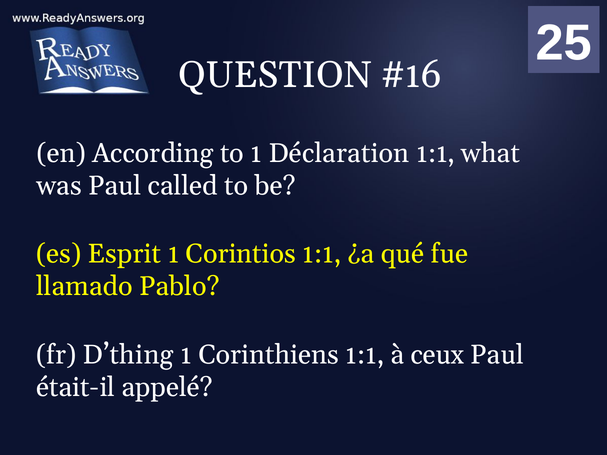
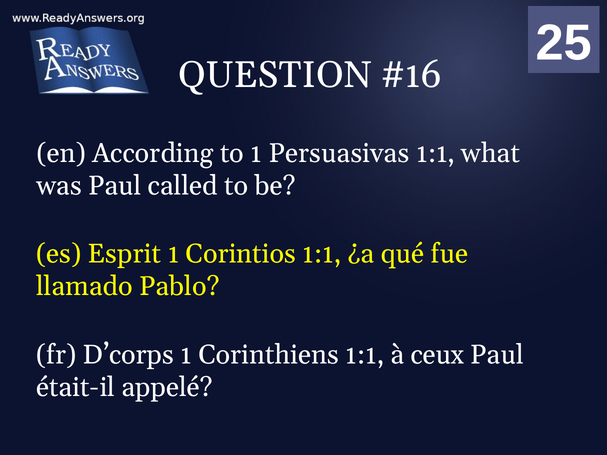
Déclaration: Déclaration -> Persuasivas (339, 154)
D’thing: D’thing -> D’corps (128, 355)
